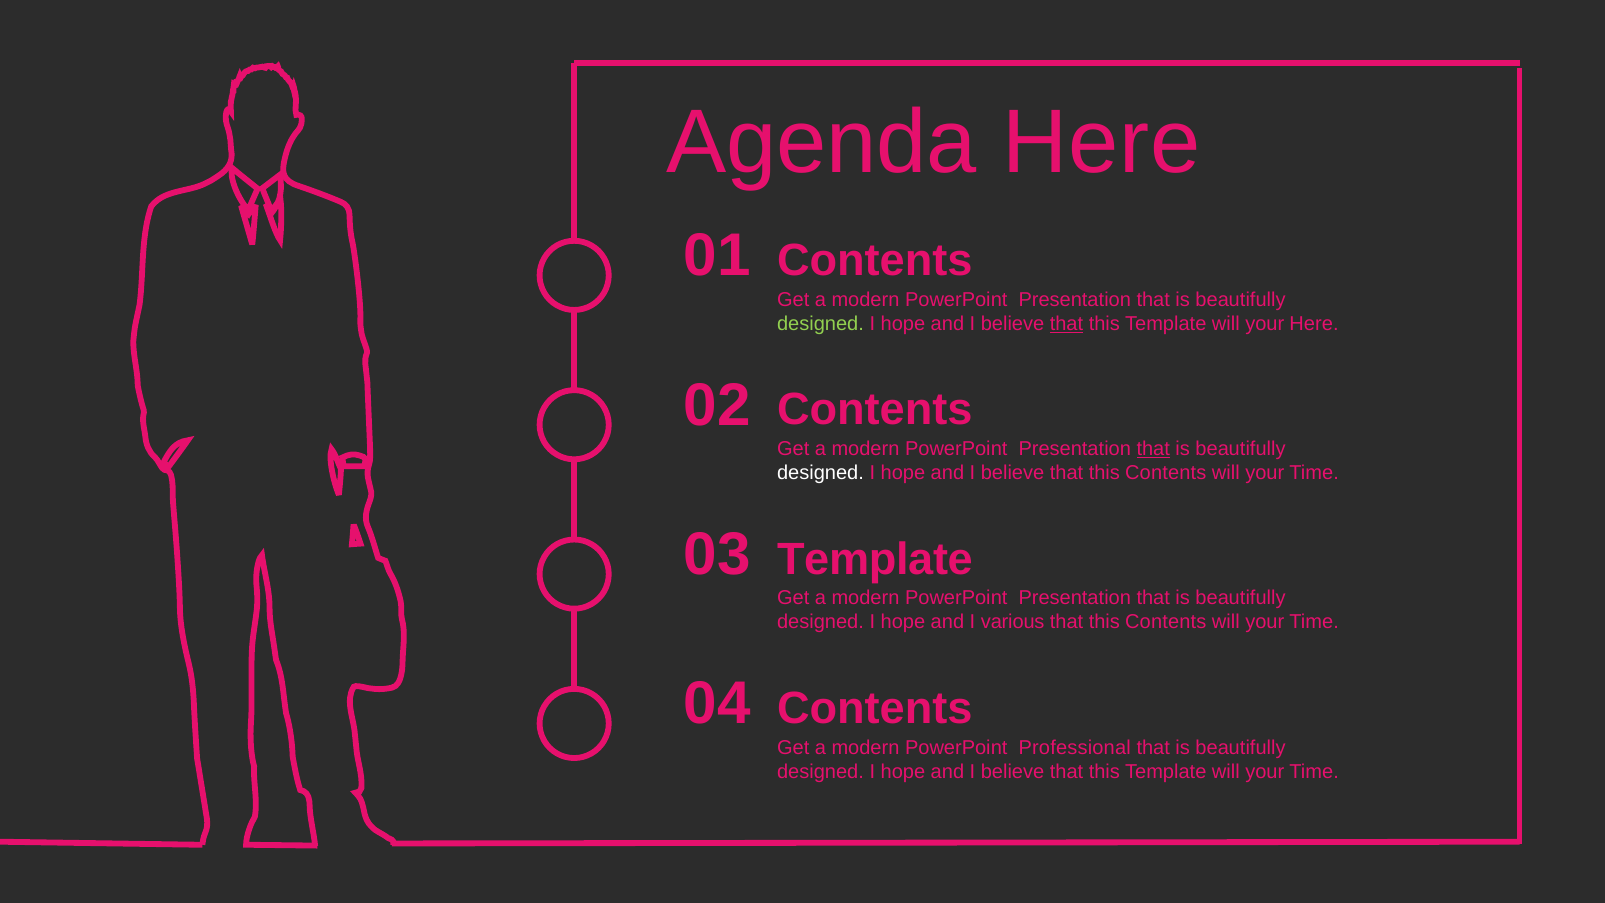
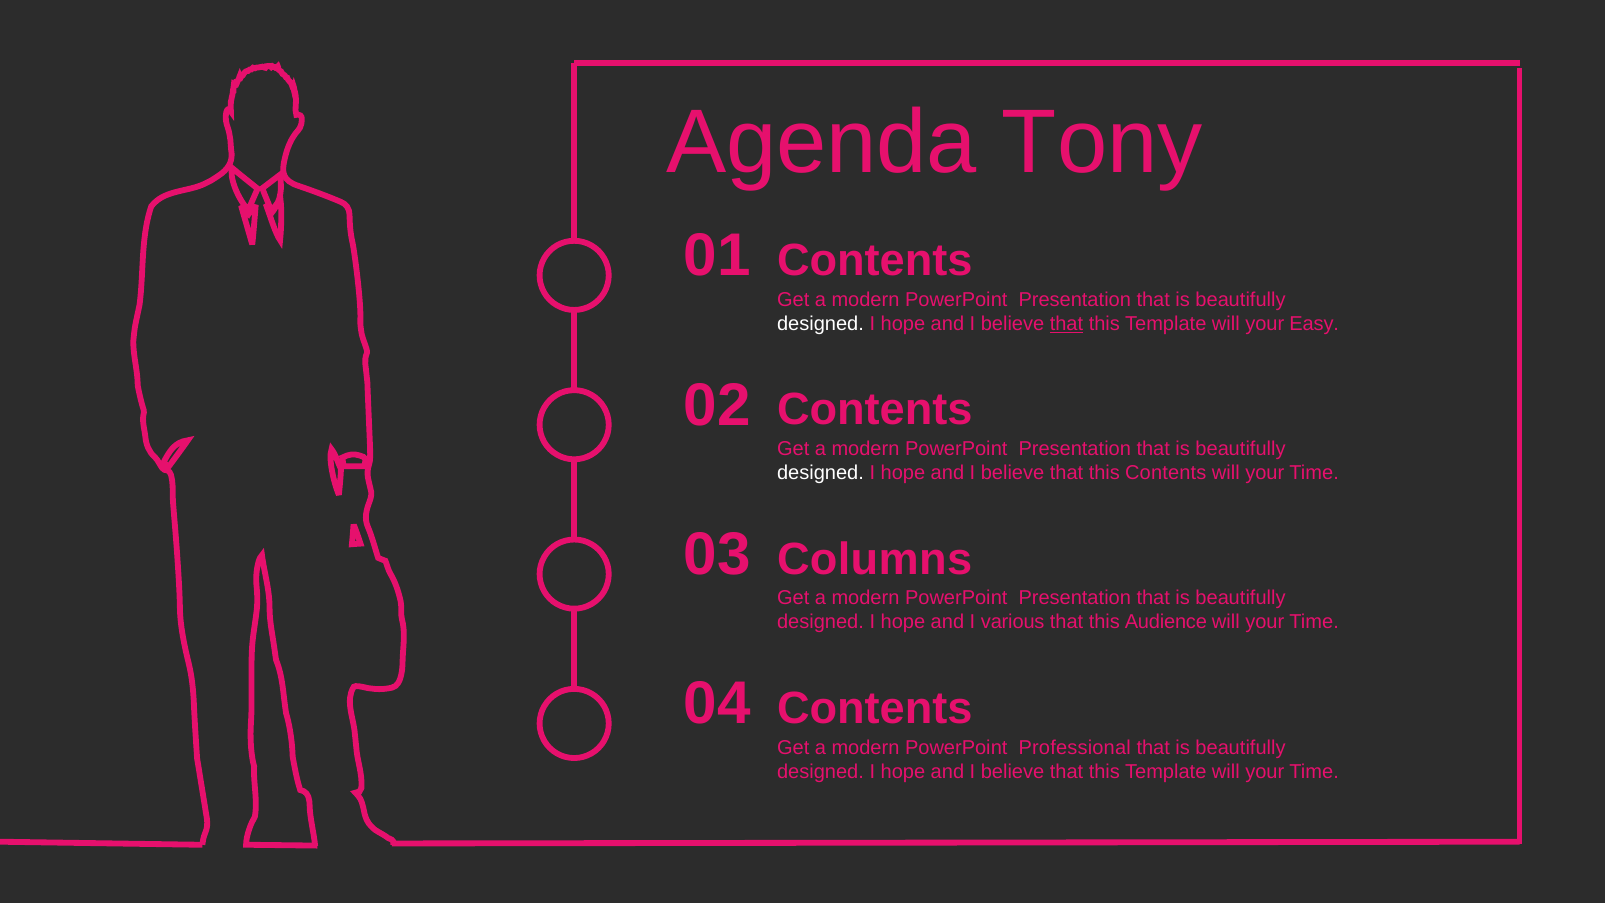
Agenda Here: Here -> Tony (1102, 142)
designed colour: light green -> white (820, 324)
your Here: Here -> Easy (1314, 324)
that underline: present -> none (1153, 449)
Template: Template -> Columns (875, 559)
Contents: Contents -> Audience (1166, 622)
